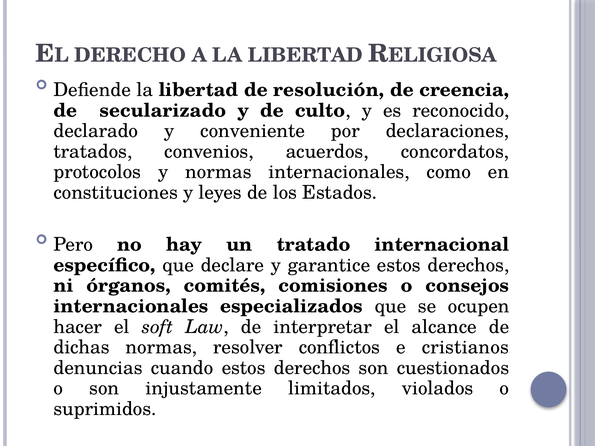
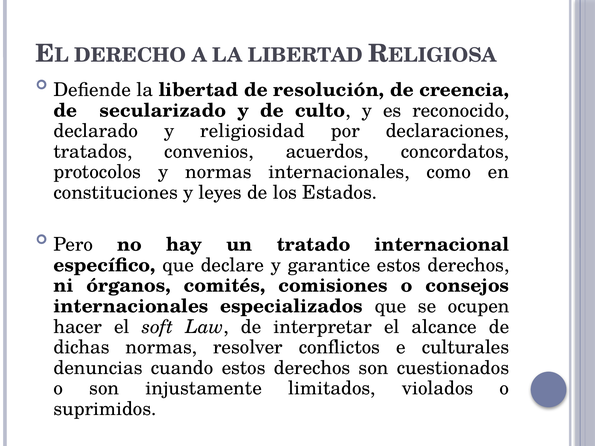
conveniente: conveniente -> religiosidad (253, 131)
cristianos: cristianos -> culturales (465, 347)
